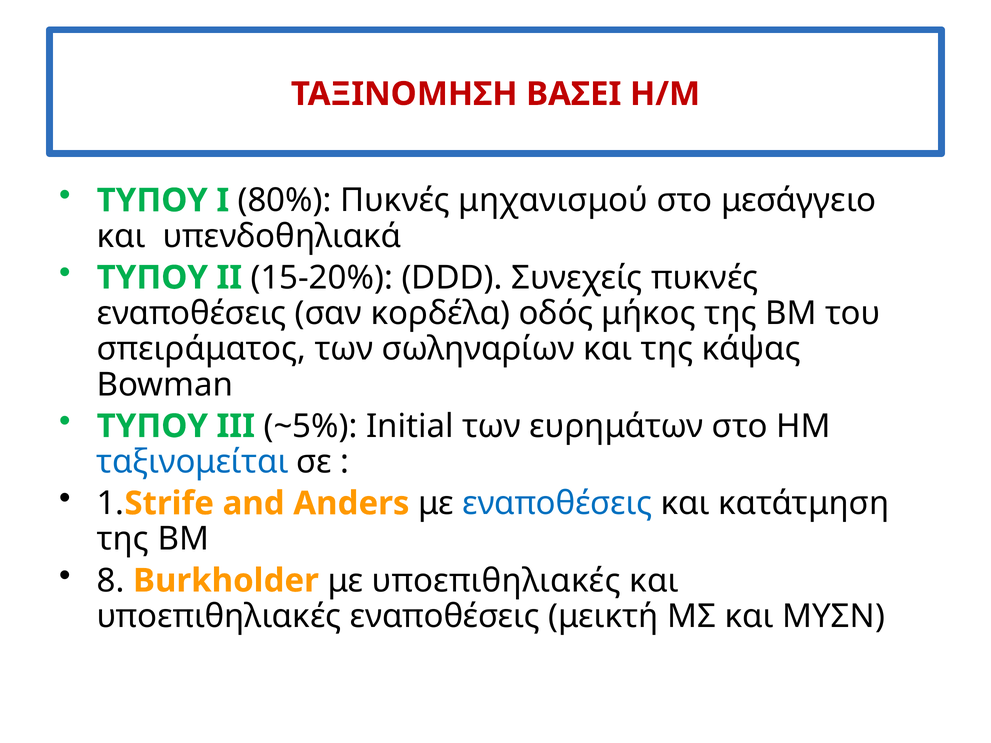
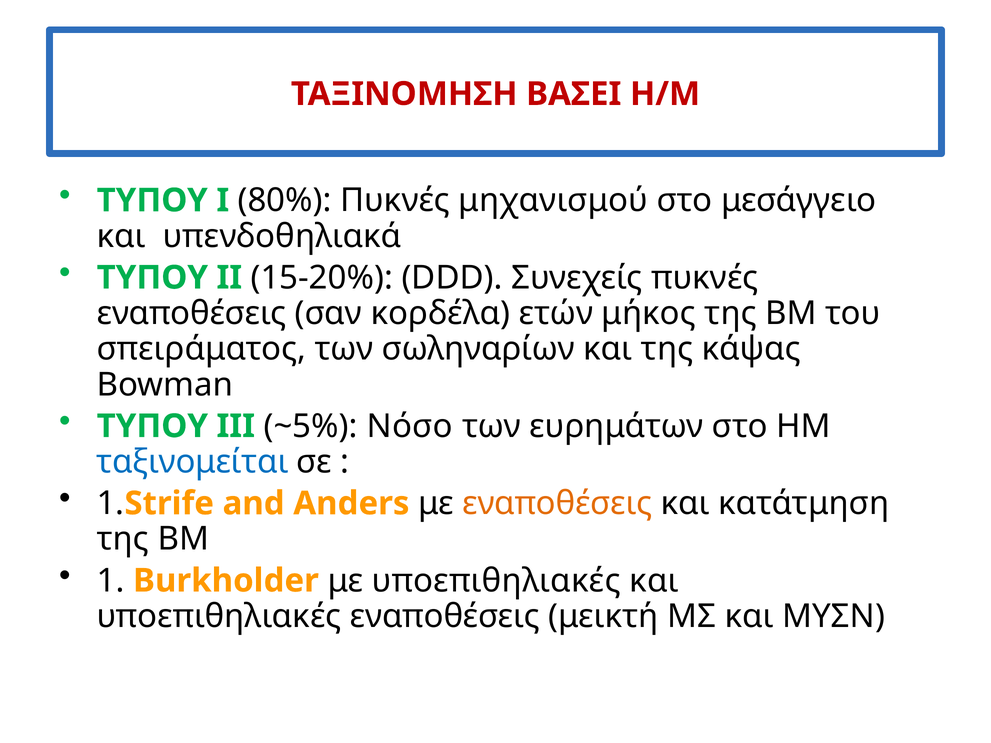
οδός: οδός -> ετών (556, 313)
Initial: Initial -> Νόσο (410, 426)
εναποθέσεις colour: blue -> orange (557, 504)
8: 8 -> 1 (111, 581)
